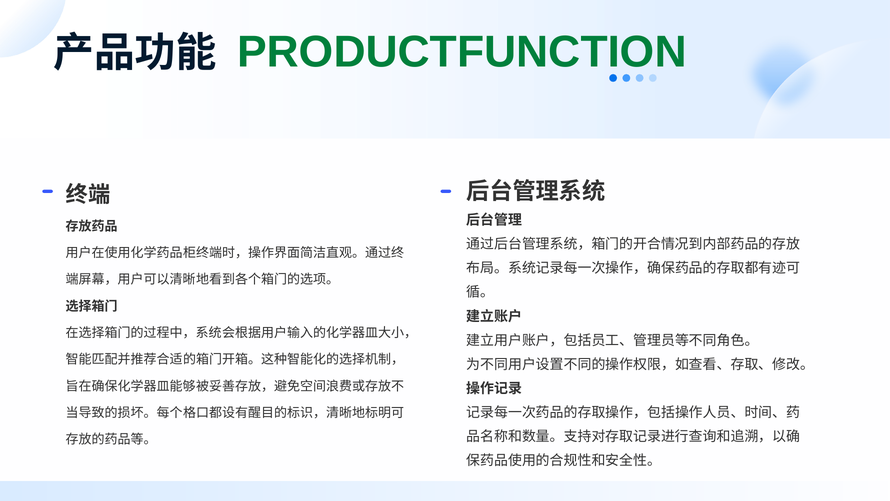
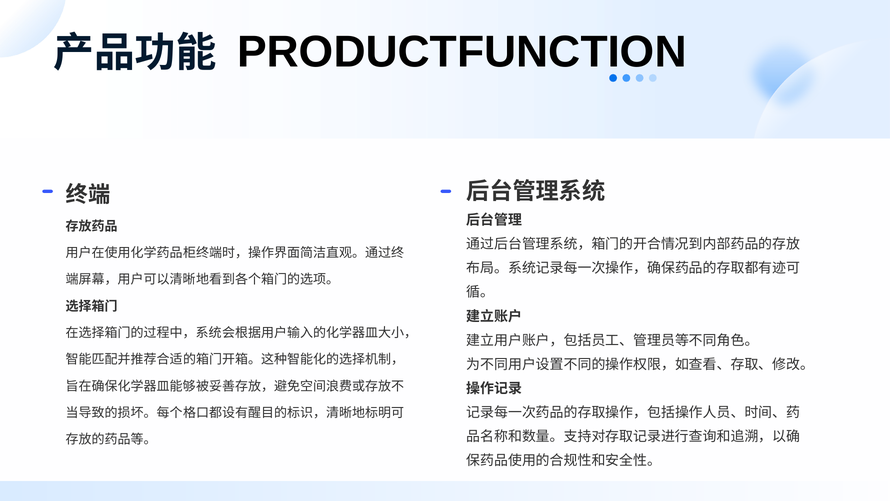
PRODUCTFUNCTION colour: green -> black (462, 52)
